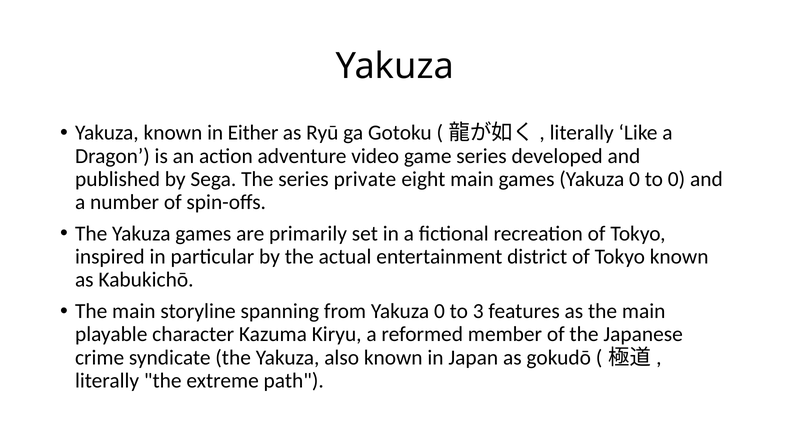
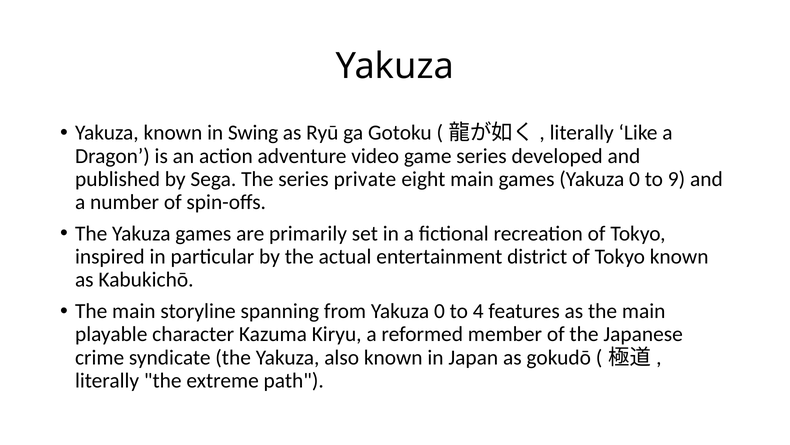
Either: Either -> Swing (253, 133)
to 0: 0 -> 9 (677, 179)
3: 3 -> 4 (478, 311)
